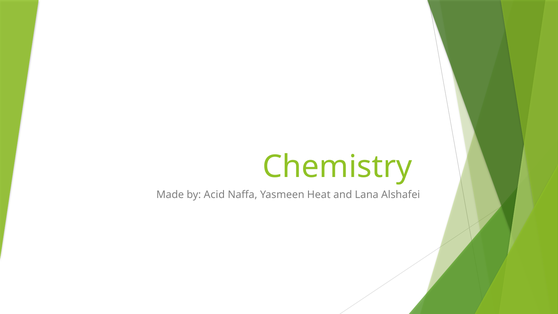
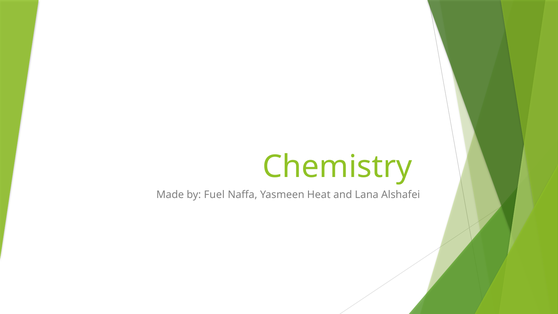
Acid: Acid -> Fuel (214, 194)
